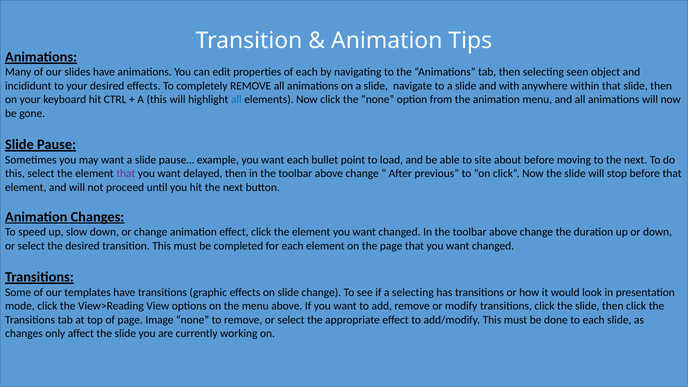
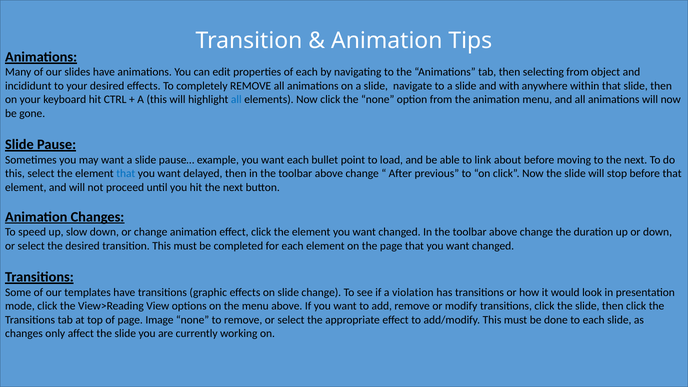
selecting seen: seen -> from (578, 72)
site: site -> link (483, 160)
that colour: purple -> blue (126, 174)
a selecting: selecting -> violation (413, 292)
